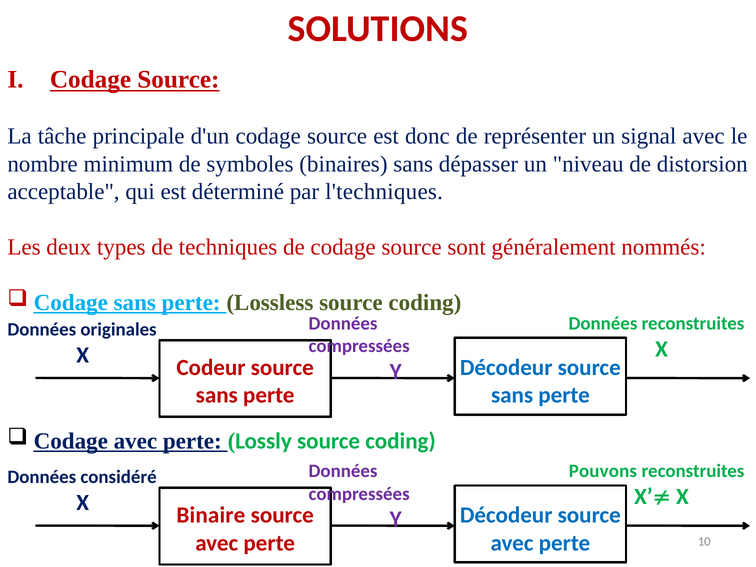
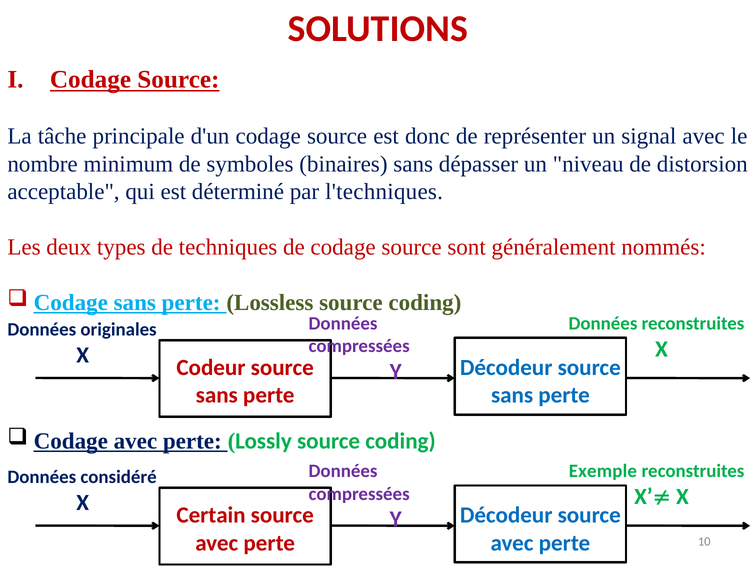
Pouvons: Pouvons -> Exemple (603, 471)
Binaire: Binaire -> Certain (211, 515)
